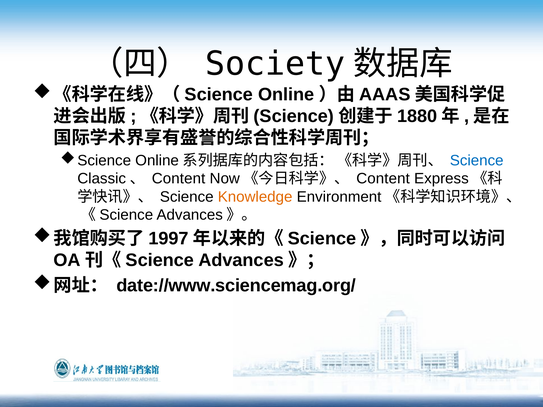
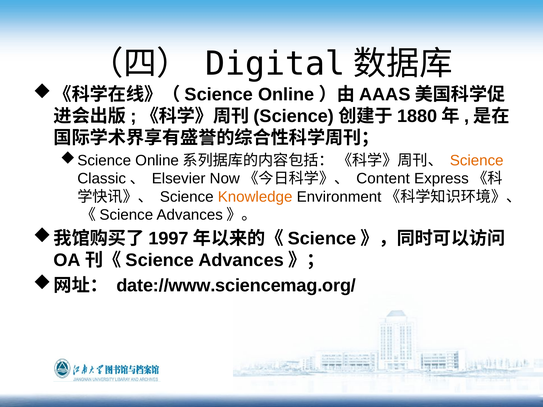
Society: Society -> Digital (275, 64)
Science colour: blue -> orange (477, 161)
Classic、 Content: Content -> Elsevier (179, 179)
